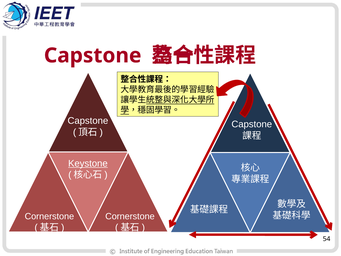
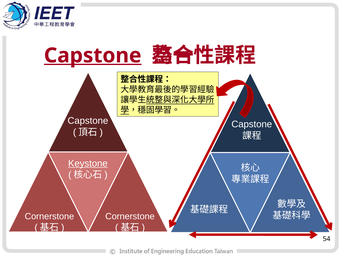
Capstone underline: none -> present (93, 55)
